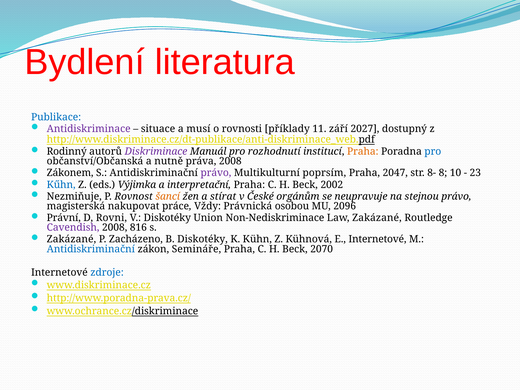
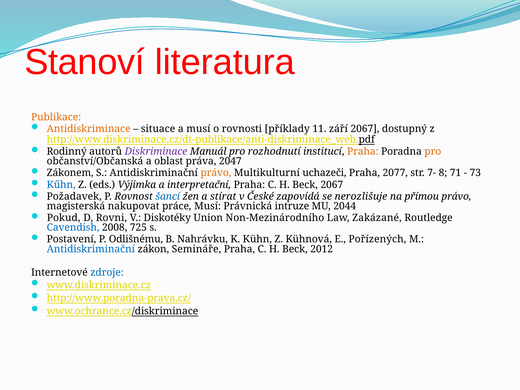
Bydlení: Bydlení -> Stanoví (85, 62)
Publikace colour: blue -> orange (56, 117)
Antidiskriminace colour: purple -> orange (89, 129)
září 2027: 2027 -> 2067 (365, 129)
pro colour: blue -> orange (433, 152)
nutně: nutně -> oblast (169, 161)
práva 2008: 2008 -> 2047 (230, 161)
právo colour: purple -> orange (216, 173)
poprsím: poprsím -> uchazeči (324, 173)
2047: 2047 -> 2077 (395, 173)
8-: 8- -> 7- (432, 173)
10: 10 -> 71 (456, 173)
23: 23 -> 73 (475, 173)
Beck 2002: 2002 -> 2067 (332, 185)
Nezmiňuje: Nezmiňuje -> Požadavek (74, 196)
šancí colour: orange -> blue (168, 196)
orgánům: orgánům -> zapovídá (298, 196)
neupravuje: neupravuje -> nerozlišuje (361, 196)
stejnou: stejnou -> přímou (422, 196)
práce Vždy: Vždy -> Musí (208, 206)
osobou: osobou -> intruze (292, 206)
2096: 2096 -> 2044 (345, 206)
Právní: Právní -> Pokud (64, 218)
Non-Nediskriminace: Non-Nediskriminace -> Non-Mezinárodního (275, 218)
Cavendish colour: purple -> blue (73, 228)
816: 816 -> 725 (138, 228)
Zakázané: Zakázané -> Postavení (71, 239)
Zacházeno: Zacházeno -> Odlišnému (136, 239)
B Diskotéky: Diskotéky -> Nahrávku (203, 239)
E Internetové: Internetové -> Pořízených (377, 239)
2070: 2070 -> 2012 (322, 249)
